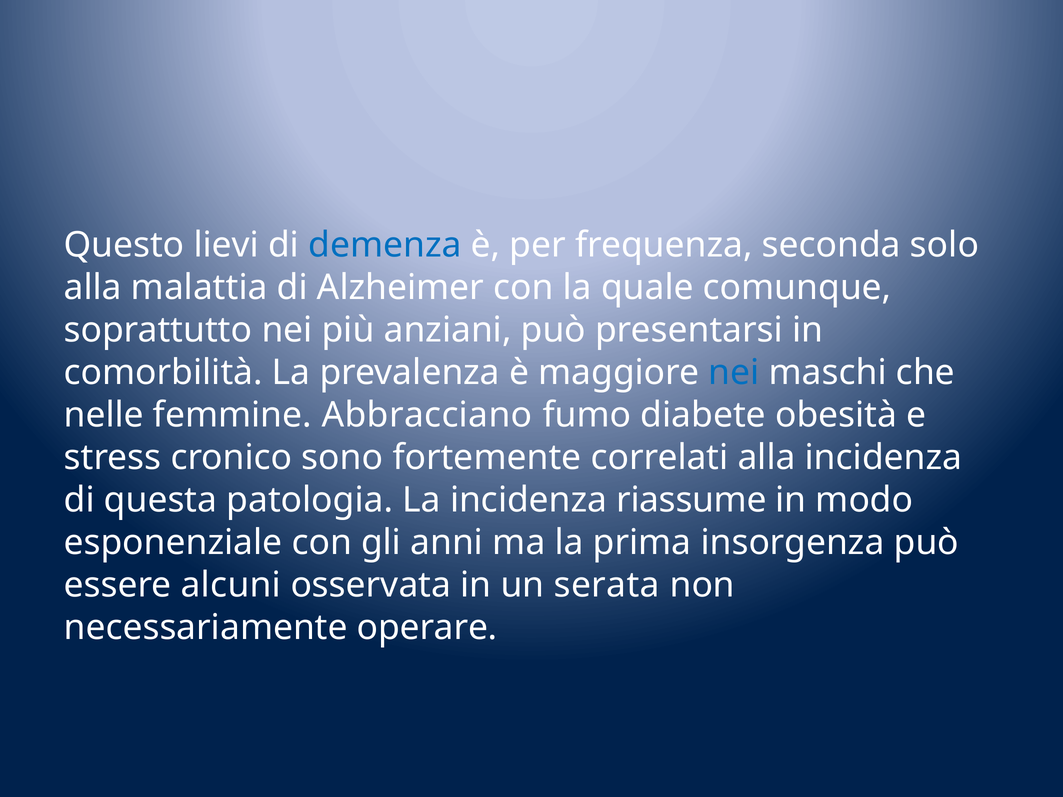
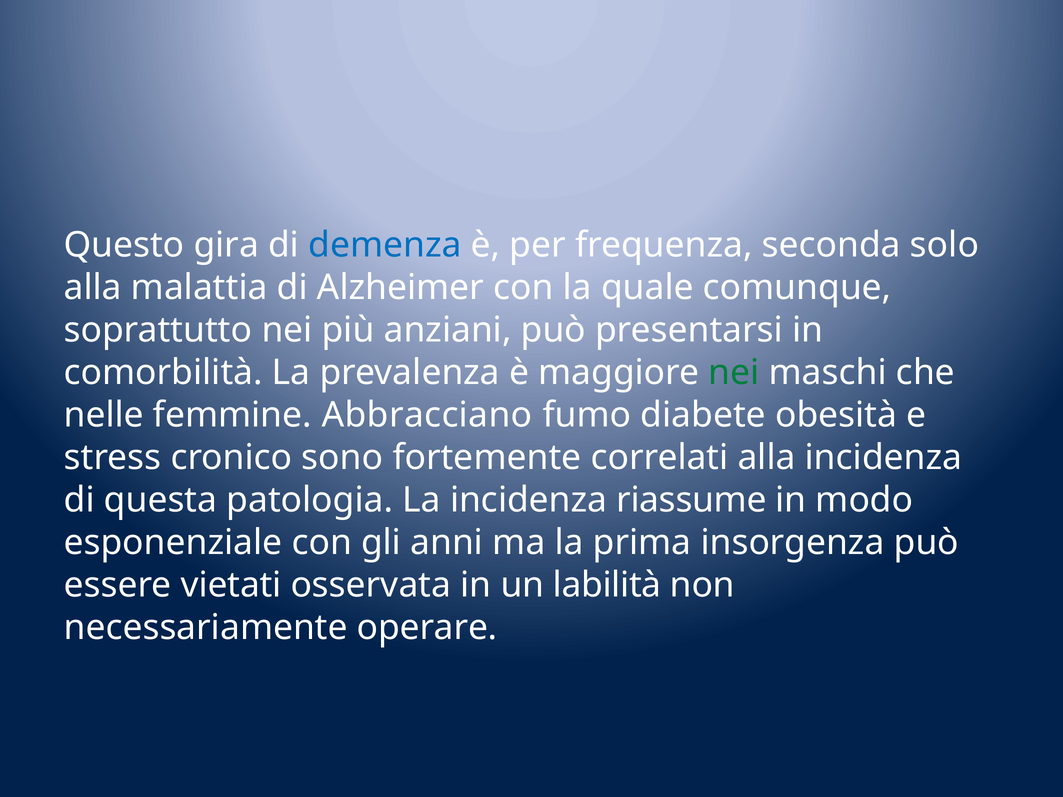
lievi: lievi -> gira (226, 245)
nei colour: blue -> green (734, 373)
alcuni: alcuni -> vietati (231, 585)
serata: serata -> labilità (607, 585)
